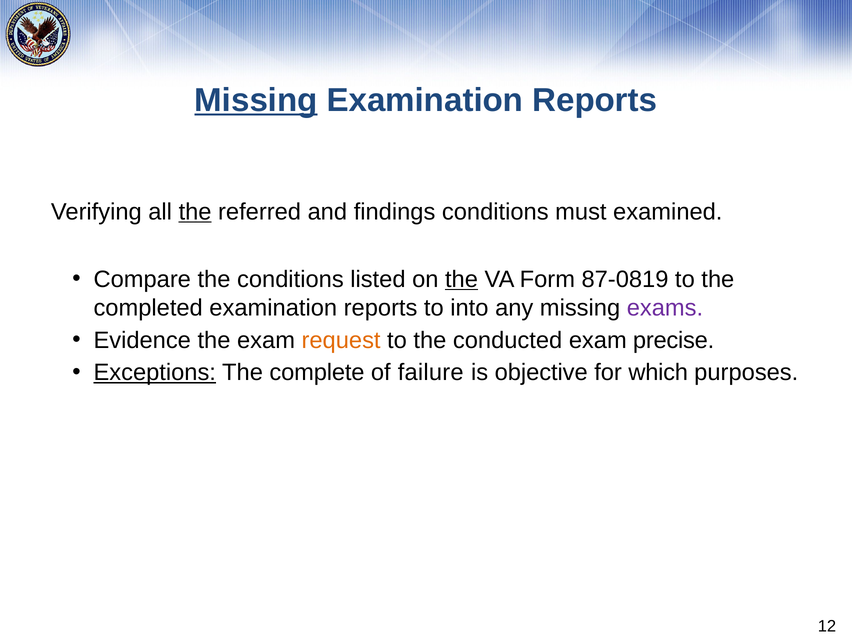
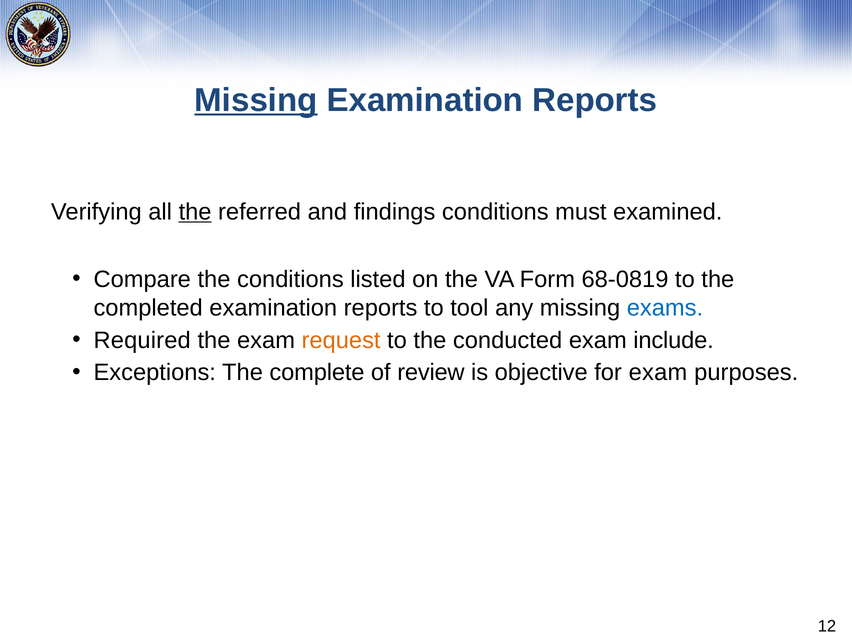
the underline: present -> none (461, 279)
87-0819: 87-0819 -> 68-0819 (625, 279)
into: into -> tool (469, 308)
exams colour: purple -> blue (665, 308)
Evidence: Evidence -> Required (142, 340)
precise: precise -> include (674, 340)
Exceptions underline: present -> none (155, 373)
failure: failure -> review (431, 373)
for which: which -> exam (658, 373)
